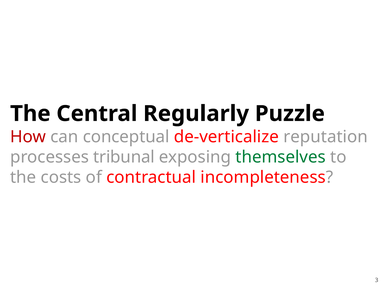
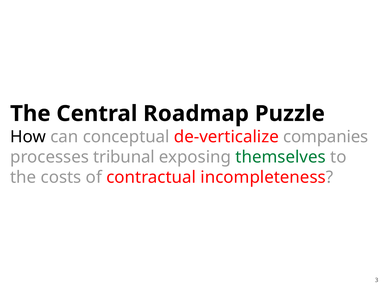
Regularly: Regularly -> Roadmap (196, 114)
How colour: red -> black (28, 137)
reputation: reputation -> companies (326, 137)
